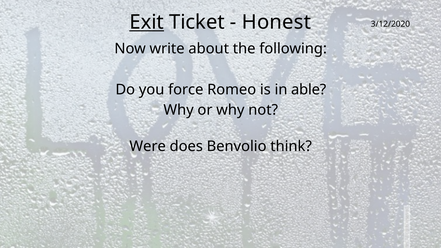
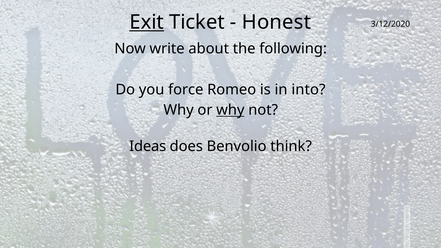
able: able -> into (308, 90)
why underline: none -> present (230, 110)
Were: Were -> Ideas (148, 146)
